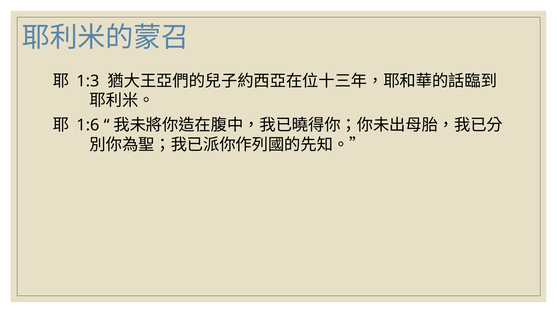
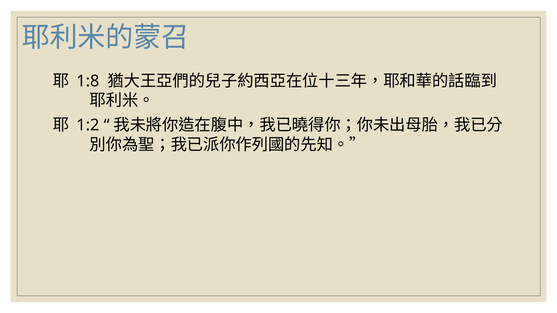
1:3: 1:3 -> 1:8 (88, 81)
1:6: 1:6 -> 1:2 (88, 125)
